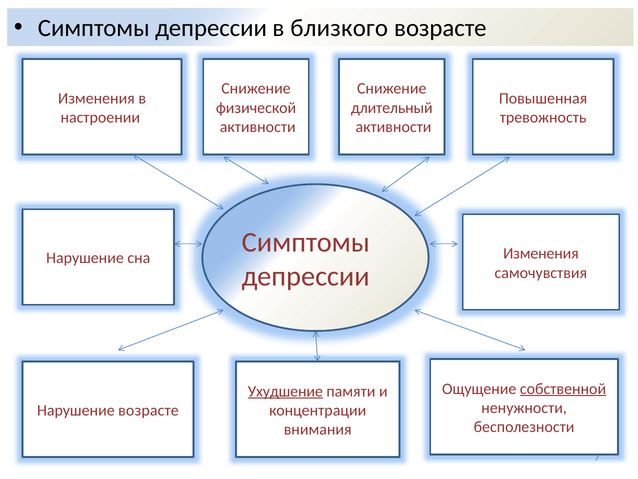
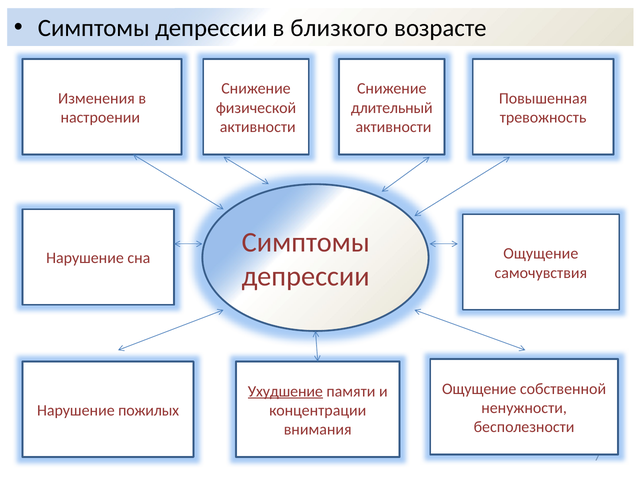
Изменения: Изменения -> Ощущение (541, 253)
собственной underline: present -> none (563, 388)
Нарушение возрасте: возрасте -> пожилых (149, 410)
